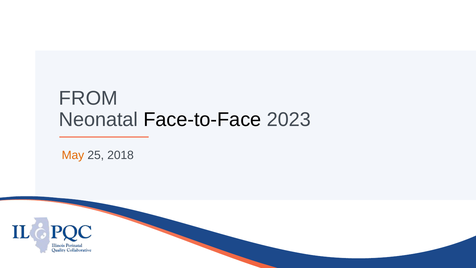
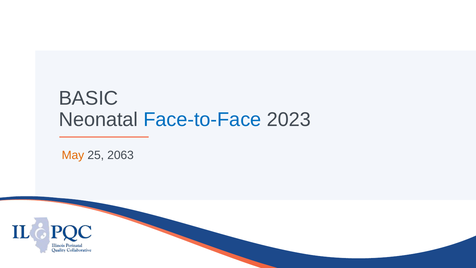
FROM: FROM -> BASIC (88, 98)
Face-to-Face colour: black -> blue (202, 120)
2018: 2018 -> 2063 (121, 155)
